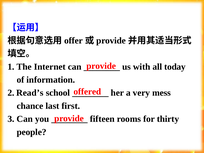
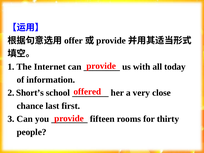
Read’s: Read’s -> Short’s (30, 93)
mess: mess -> close (162, 93)
